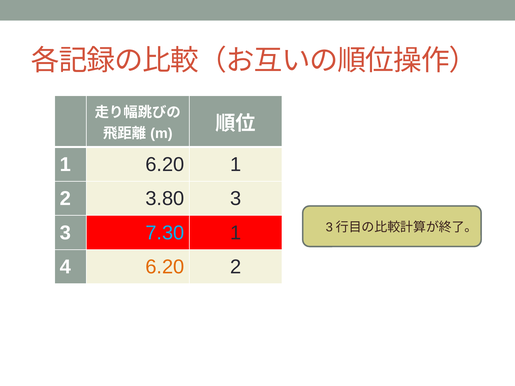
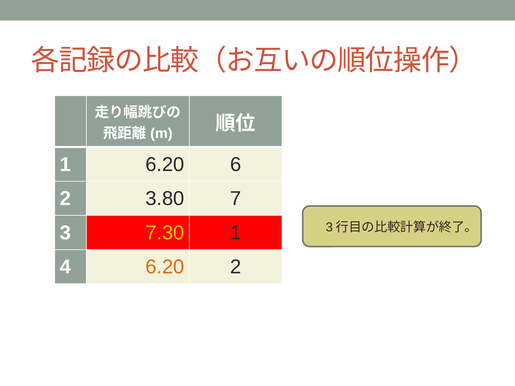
6.20 1: 1 -> 6 (236, 165)
3.80 3: 3 -> 7 (236, 199)
7.30 colour: light blue -> yellow (165, 233)
